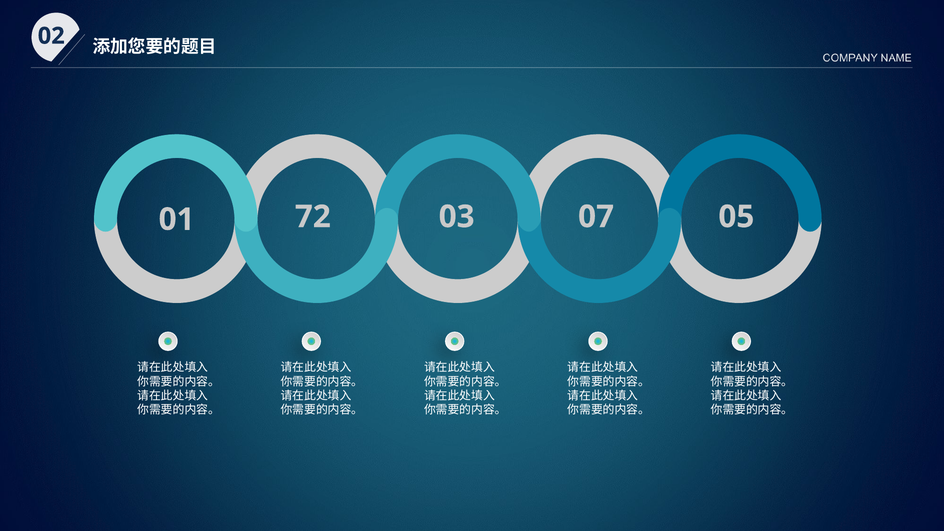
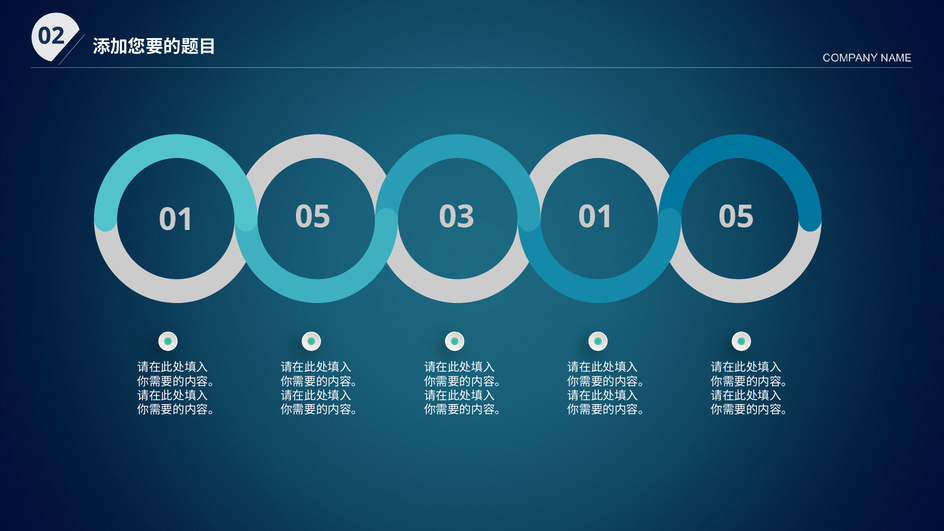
72: 72 -> 05 (313, 217)
03 07: 07 -> 01 (596, 217)
